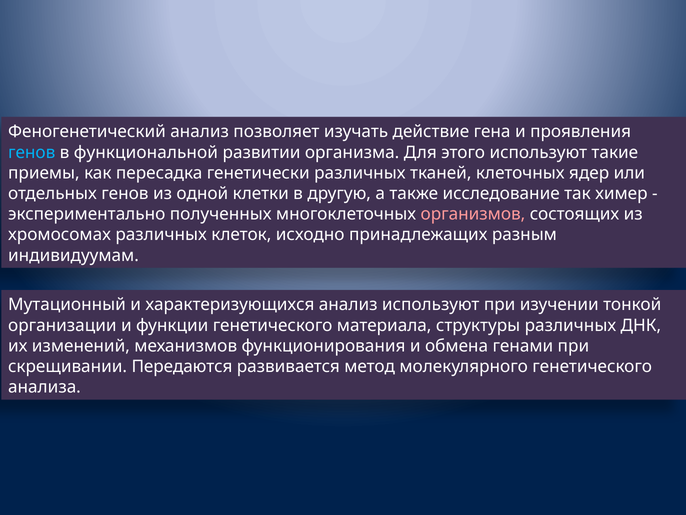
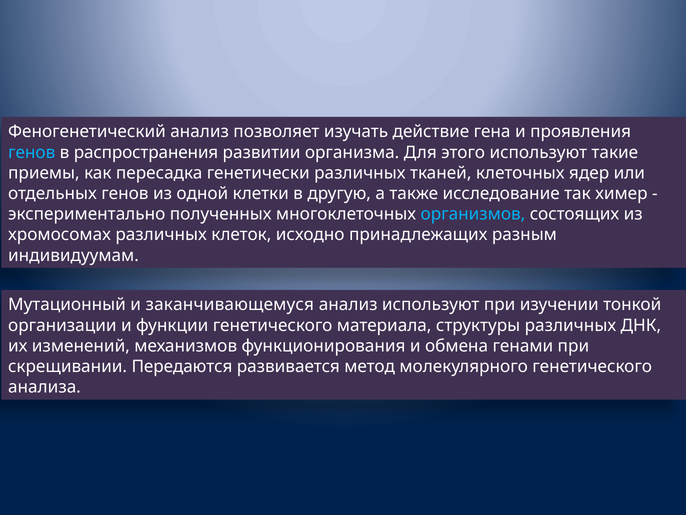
функциональной: функциональной -> распространения (146, 152)
организмов colour: pink -> light blue (473, 214)
характеризующихся: характеризующихся -> заканчивающемуся (230, 304)
